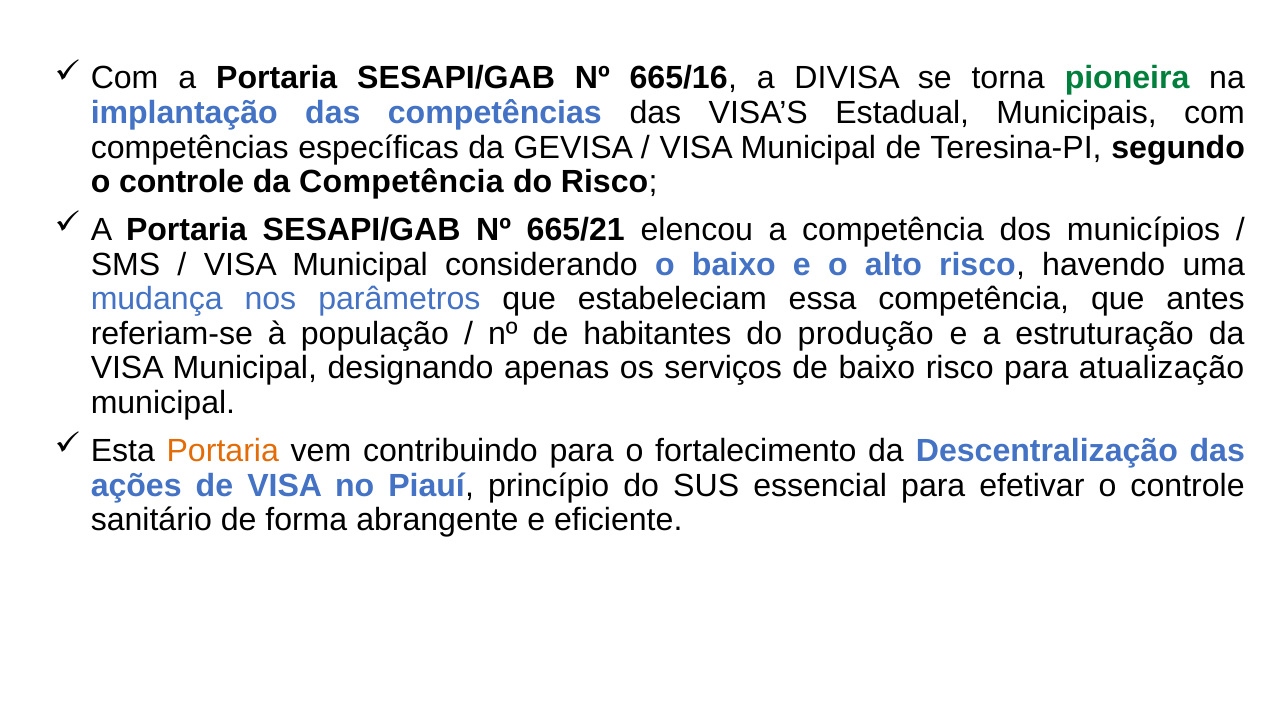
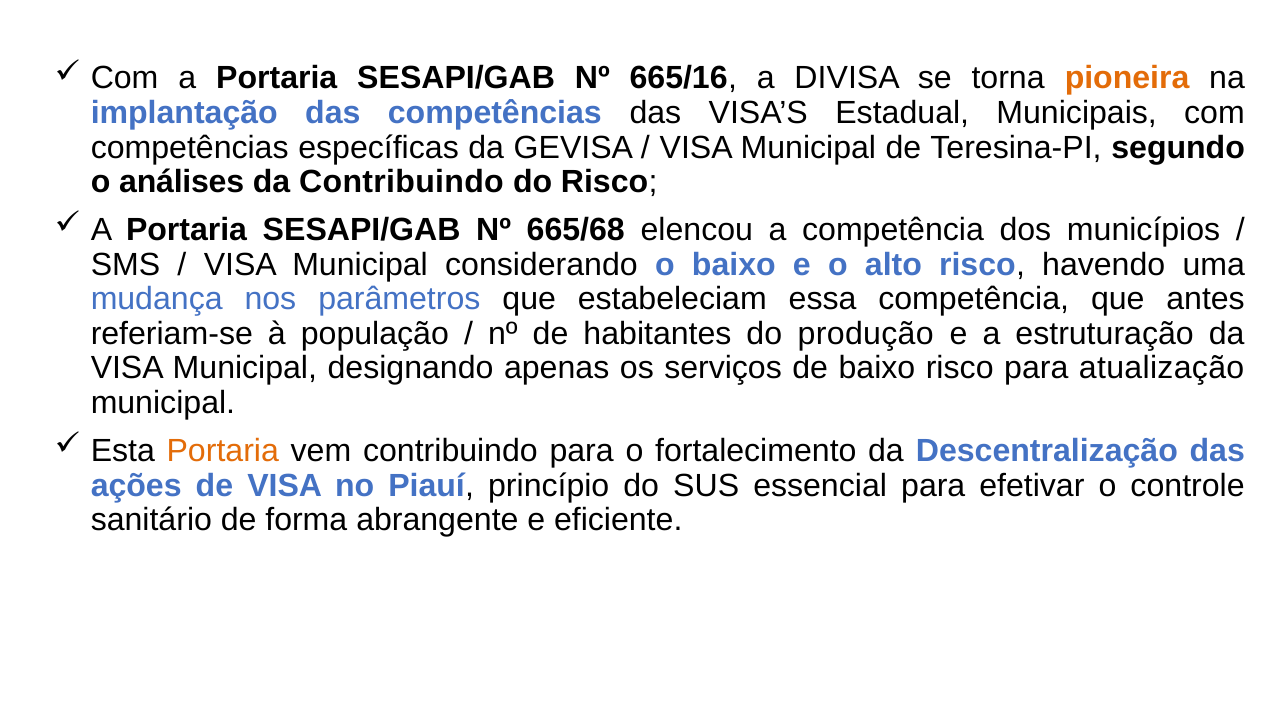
pioneira colour: green -> orange (1127, 78)
controle: controle -> análises (182, 182)
da Competência: Competência -> Contribuindo (401, 182)
665/21: 665/21 -> 665/68 (576, 230)
